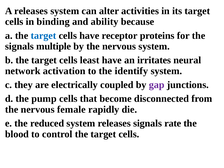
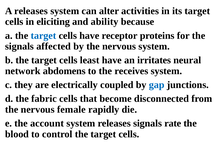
binding: binding -> eliciting (53, 22)
multiple: multiple -> affected (54, 46)
activation: activation -> abdomens (64, 71)
identify: identify -> receives (131, 71)
gap colour: purple -> blue (157, 85)
pump: pump -> fabric (44, 99)
reduced: reduced -> account (47, 123)
